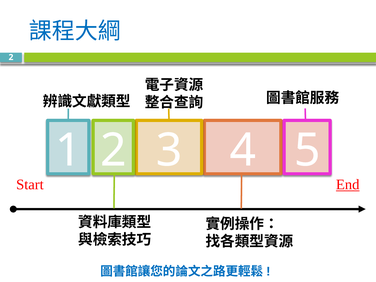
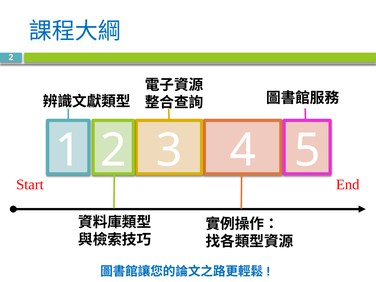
End underline: present -> none (348, 185)
